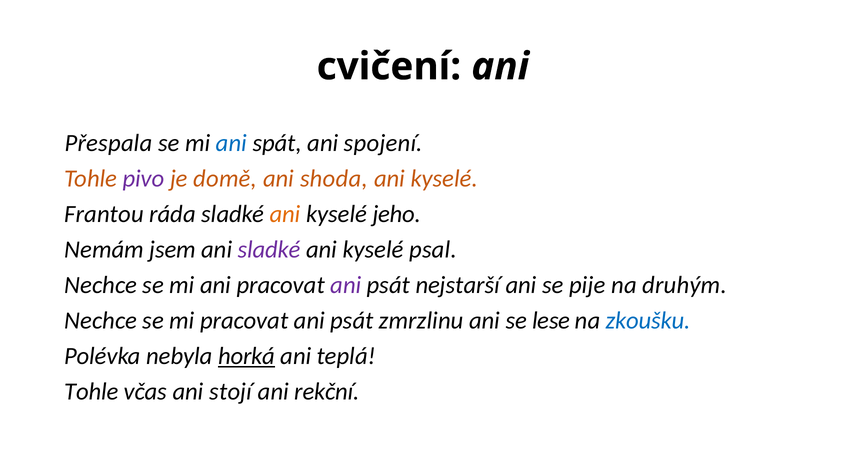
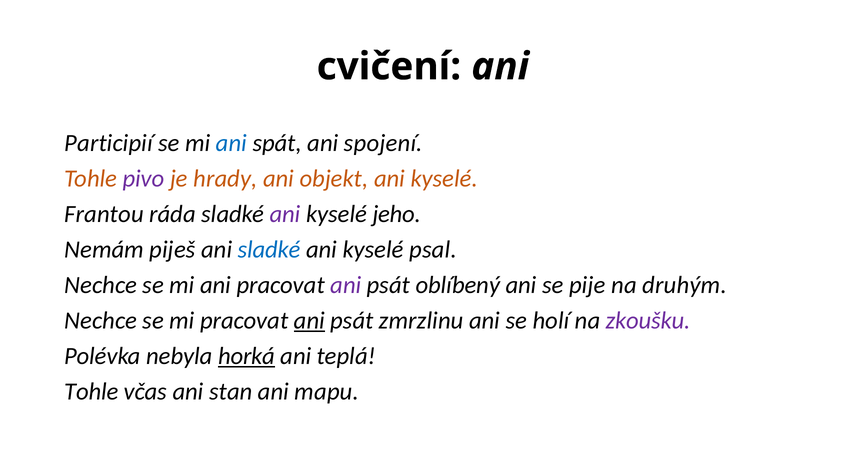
Přespala: Přespala -> Participií (109, 143)
domě: domě -> hrady (225, 179)
shoda: shoda -> objekt (334, 179)
ani colour: orange -> purple (285, 214)
jsem: jsem -> piješ (172, 249)
sladké colour: purple -> blue (269, 249)
nejstarší: nejstarší -> oblíbený (458, 285)
ani underline: none -> present (309, 320)
lese: lese -> holí (551, 320)
zkoušku colour: blue -> purple (648, 320)
stojí: stojí -> stan (231, 391)
rekční: rekční -> mapu (327, 391)
